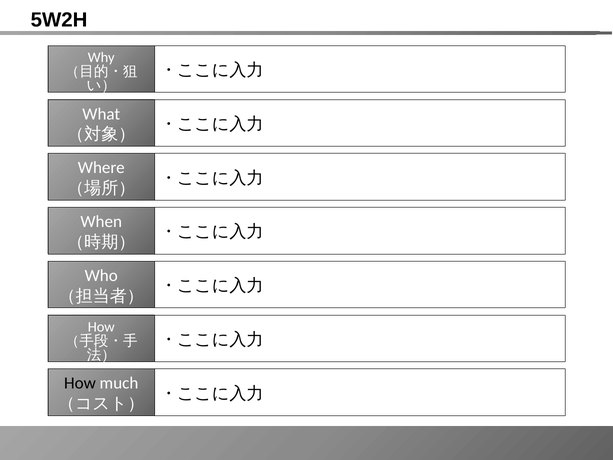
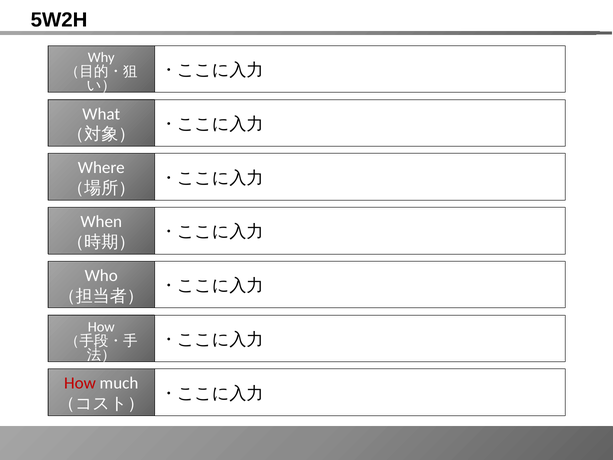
How colour: black -> red (80, 383)
